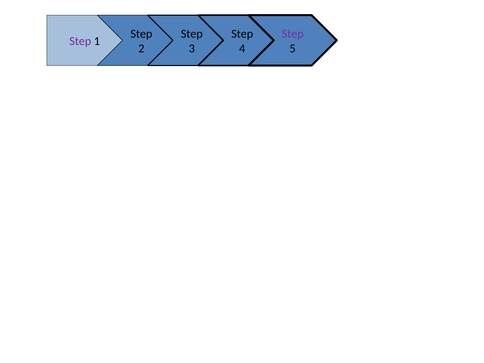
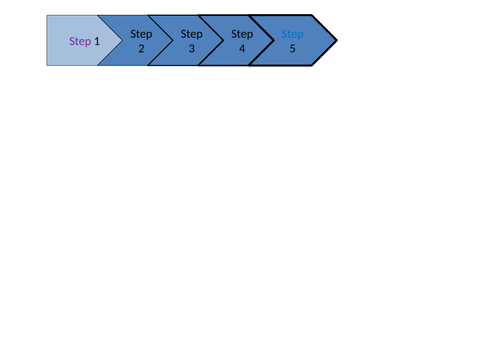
Step colour: purple -> blue (293, 34)
